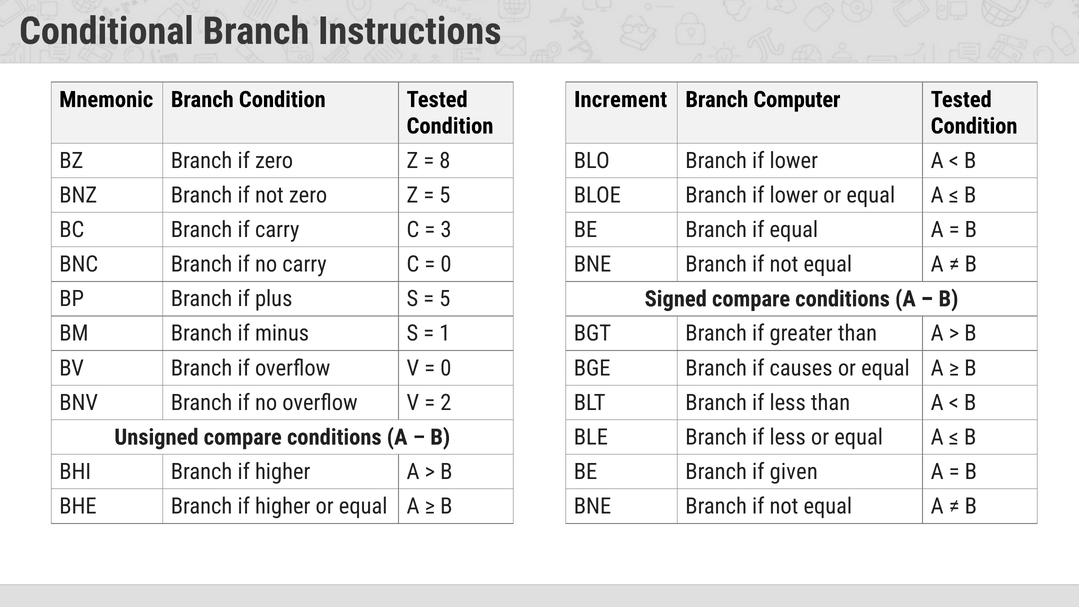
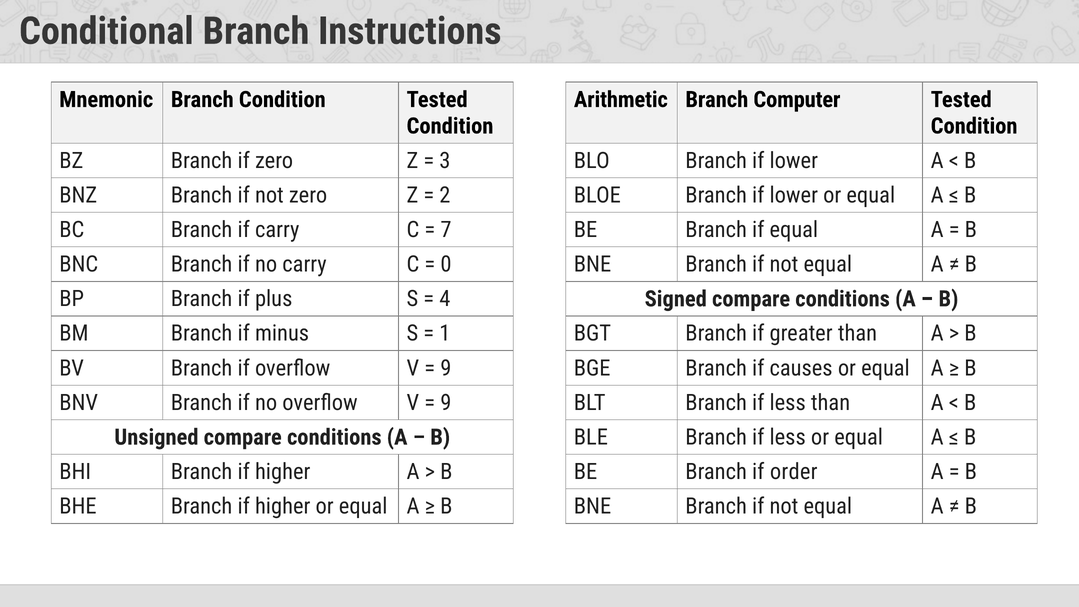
Increment: Increment -> Arithmetic (621, 100)
8: 8 -> 3 (445, 161)
5: 5 -> 2 (445, 195)
3: 3 -> 7 (446, 230)
5: 5 -> 4 (445, 299)
0: 0 -> 9 (446, 368)
2: 2 -> 9 (446, 403)
given: given -> order (794, 472)
